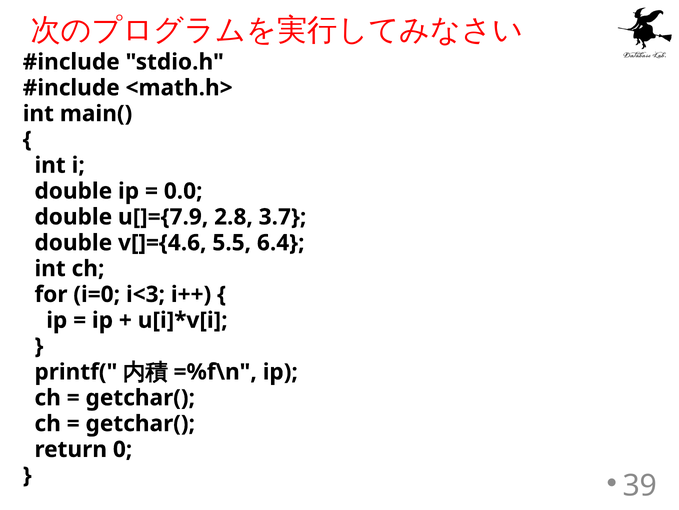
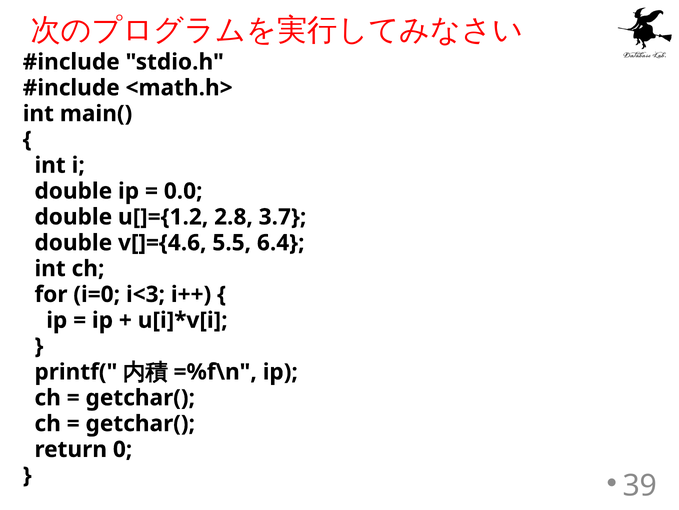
u[]={7.9: u[]={7.9 -> u[]={1.2 (163, 217)
